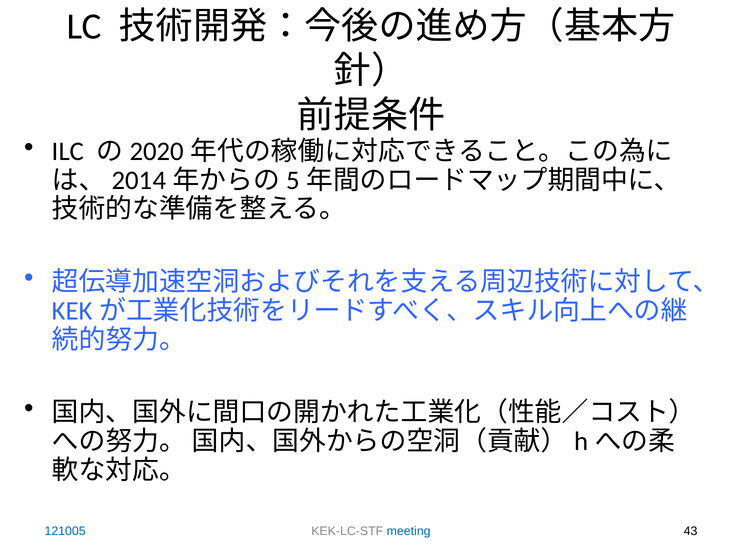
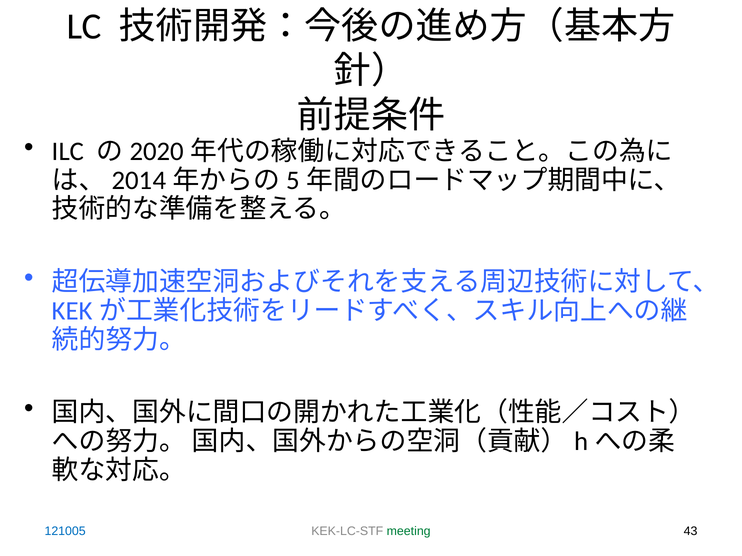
meeting colour: blue -> green (409, 531)
